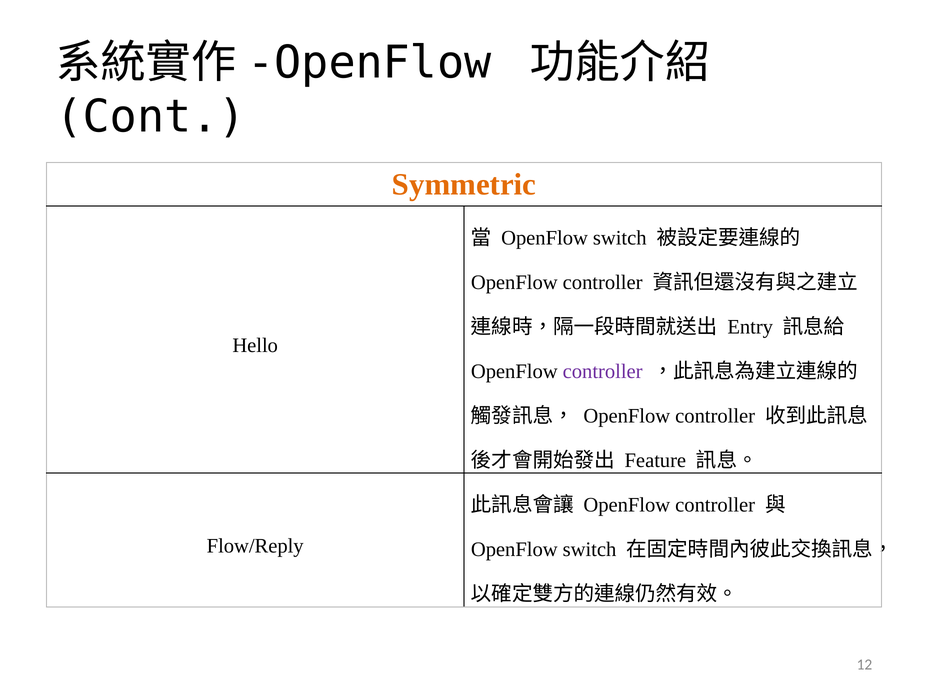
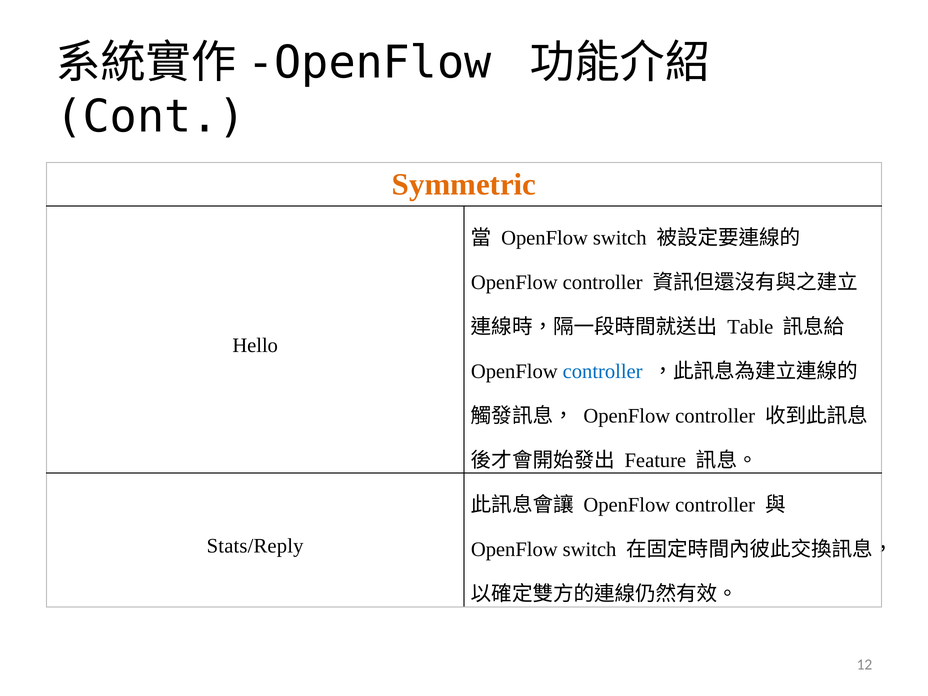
Entry: Entry -> Table (750, 327)
controller colour: purple -> blue (603, 371)
Flow/Reply: Flow/Reply -> Stats/Reply (255, 546)
